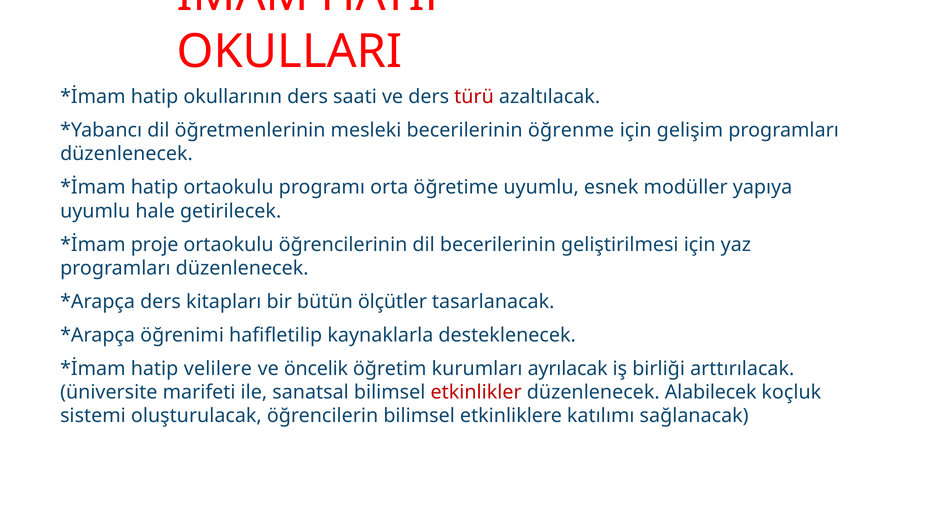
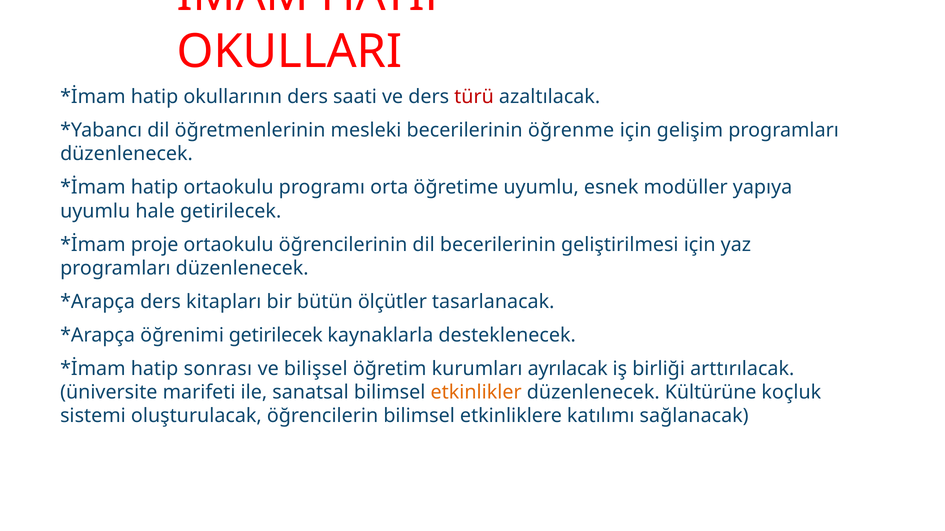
öğrenimi hafifletilip: hafifletilip -> getirilecek (276, 335)
velilere: velilere -> sonrası (218, 369)
öncelik: öncelik -> bilişsel (316, 369)
etkinlikler colour: red -> orange (476, 393)
Alabilecek: Alabilecek -> Kültürüne (711, 393)
